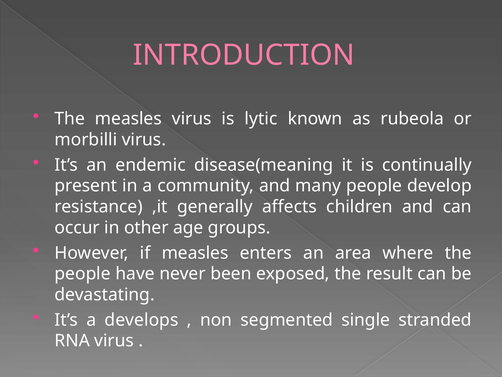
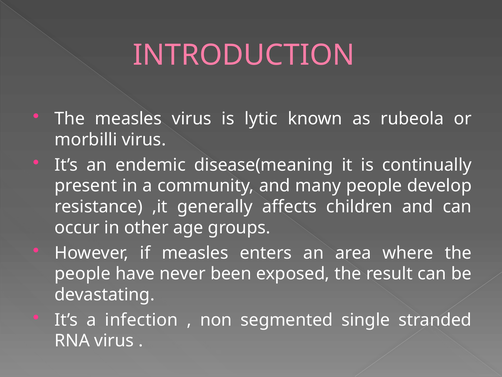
develops: develops -> infection (141, 320)
